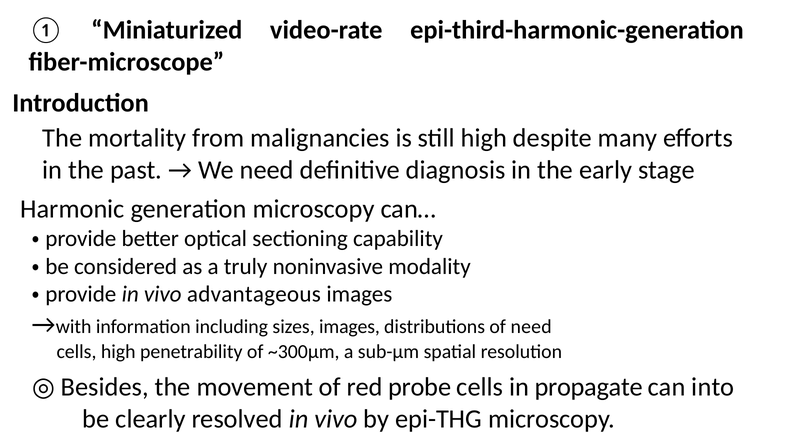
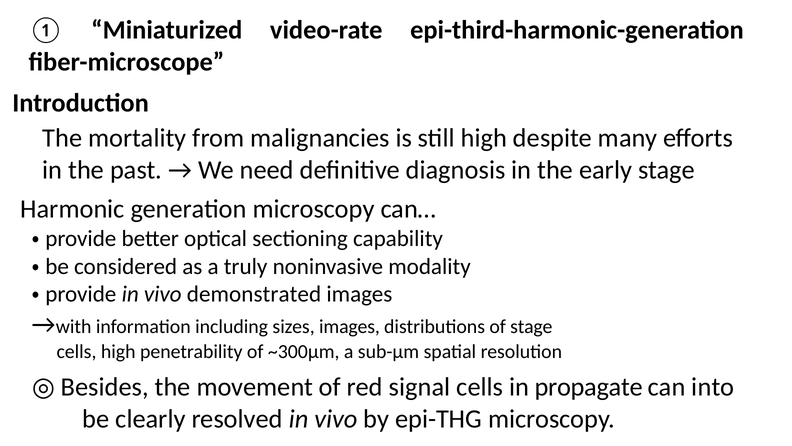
advantageous: advantageous -> demonstrated (254, 294)
of need: need -> stage (531, 326)
probe: probe -> signal (420, 387)
